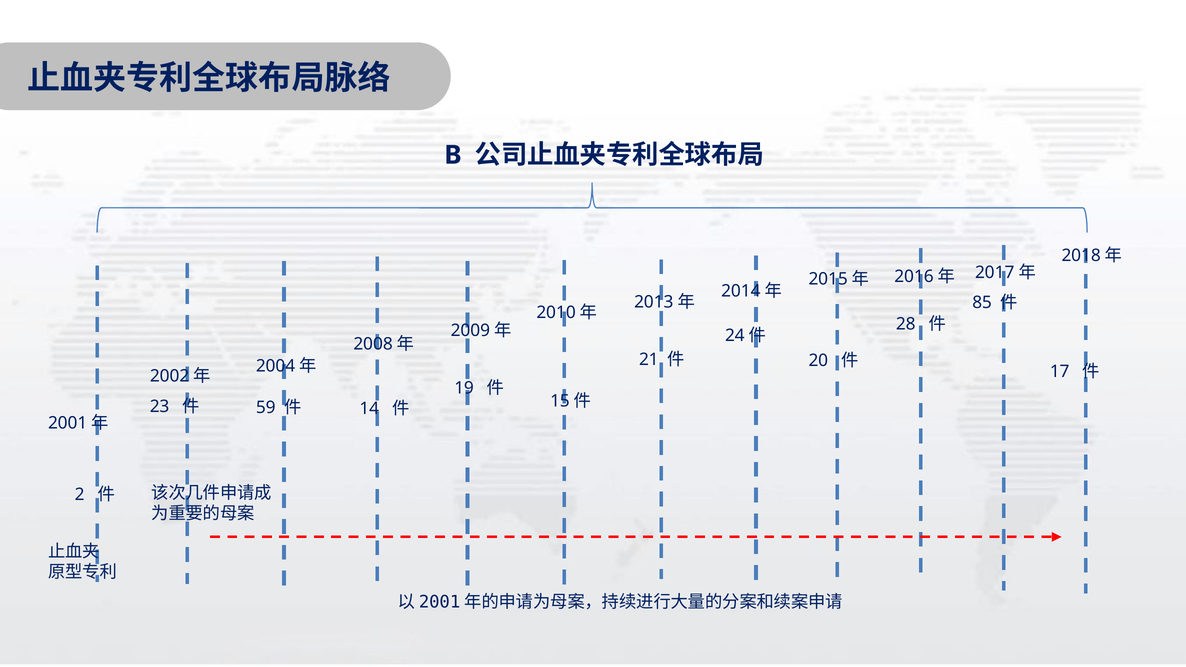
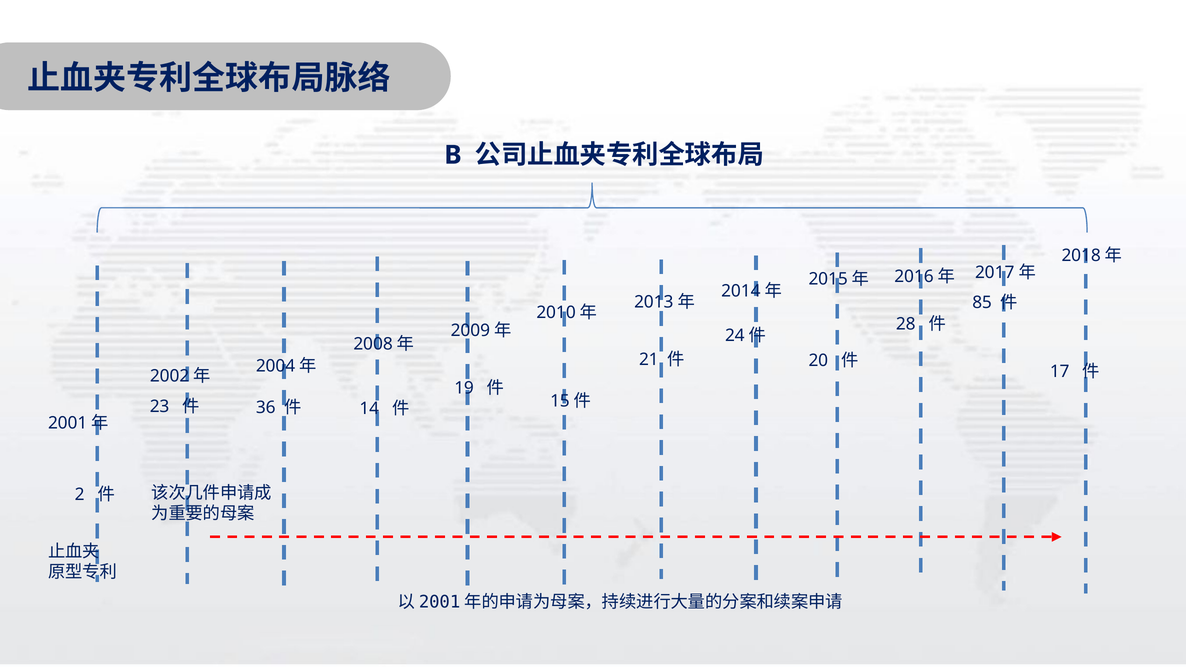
59: 59 -> 36 (266, 407)
